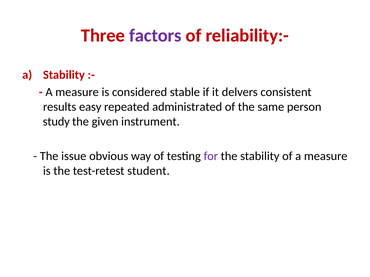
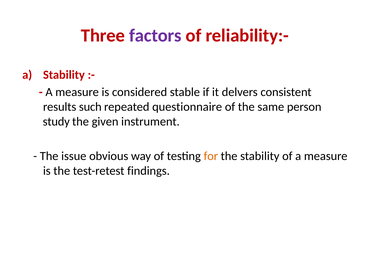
easy: easy -> such (90, 107)
administrated: administrated -> questionnaire (187, 107)
for colour: purple -> orange (211, 156)
student: student -> findings (149, 171)
